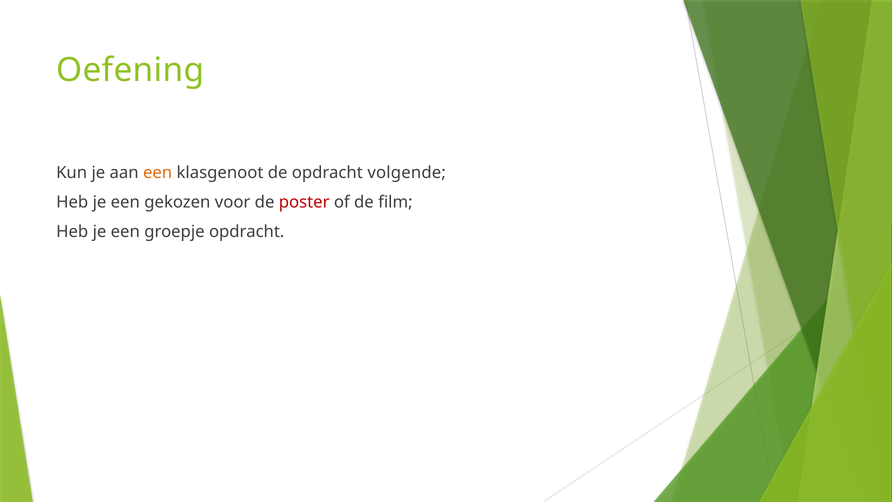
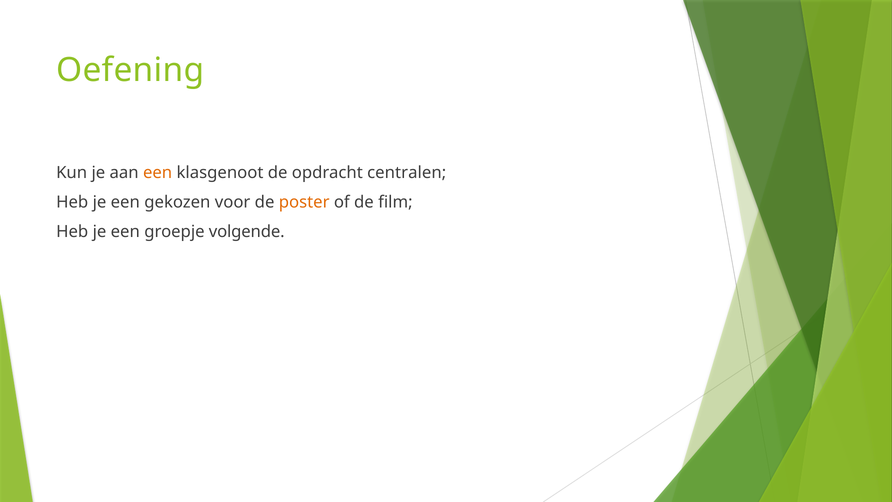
volgende: volgende -> centralen (407, 173)
poster colour: red -> orange (304, 202)
groepje opdracht: opdracht -> volgende (247, 231)
